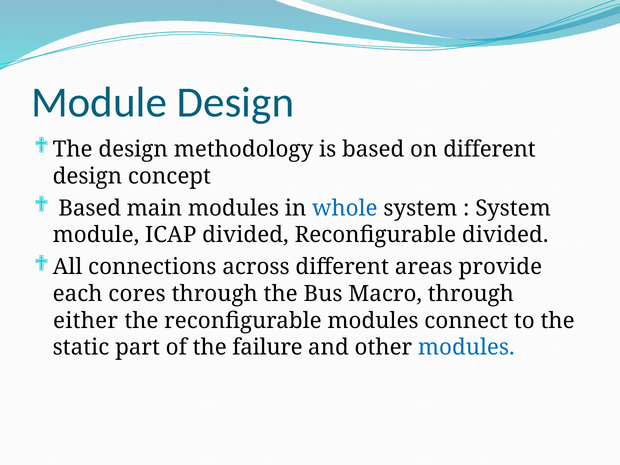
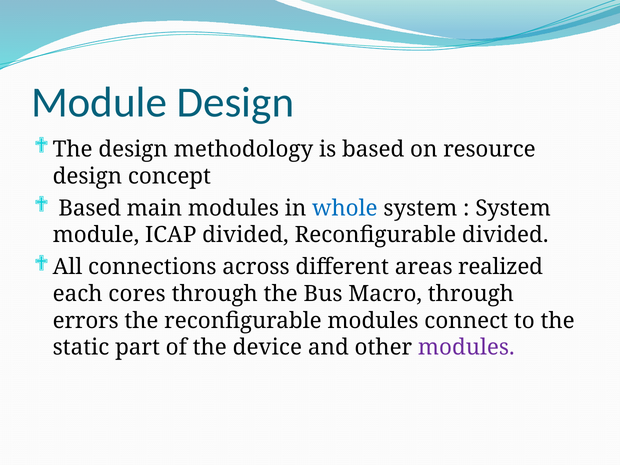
on different: different -> resource (489, 149)
provide: provide -> realized (500, 267)
either: either -> errors (86, 321)
failure: failure -> device (267, 348)
modules colour: blue -> purple (466, 348)
